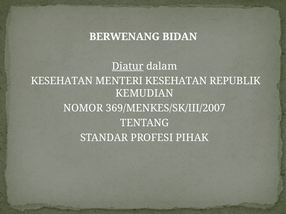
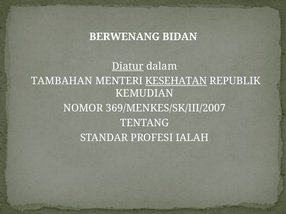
KESEHATAN: KESEHATAN -> TAMBAHAN (62, 81)
KESEHATAN underline: none -> present (176, 81)
PIHAK: PIHAK -> IALAH (192, 138)
